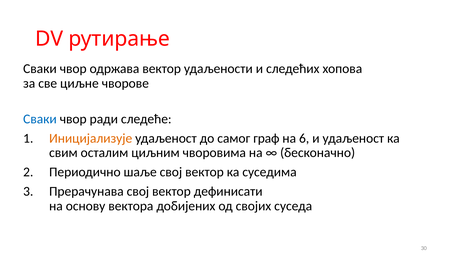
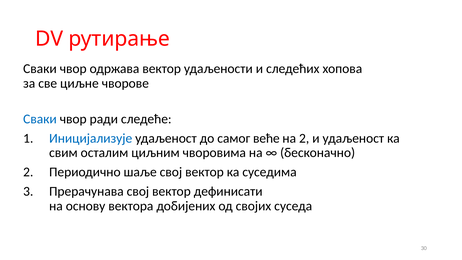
Иницијализује colour: orange -> blue (91, 138)
граф: граф -> веће (266, 138)
на 6: 6 -> 2 (304, 138)
